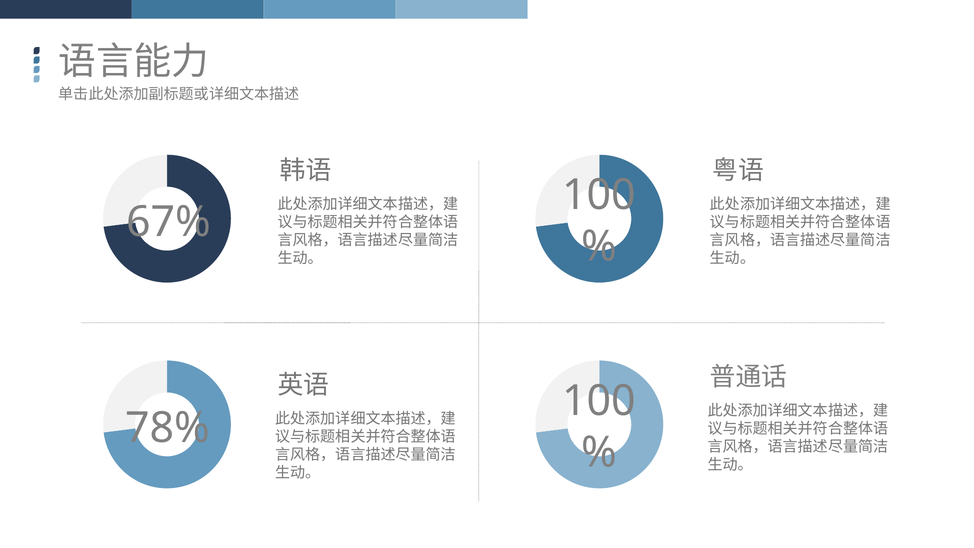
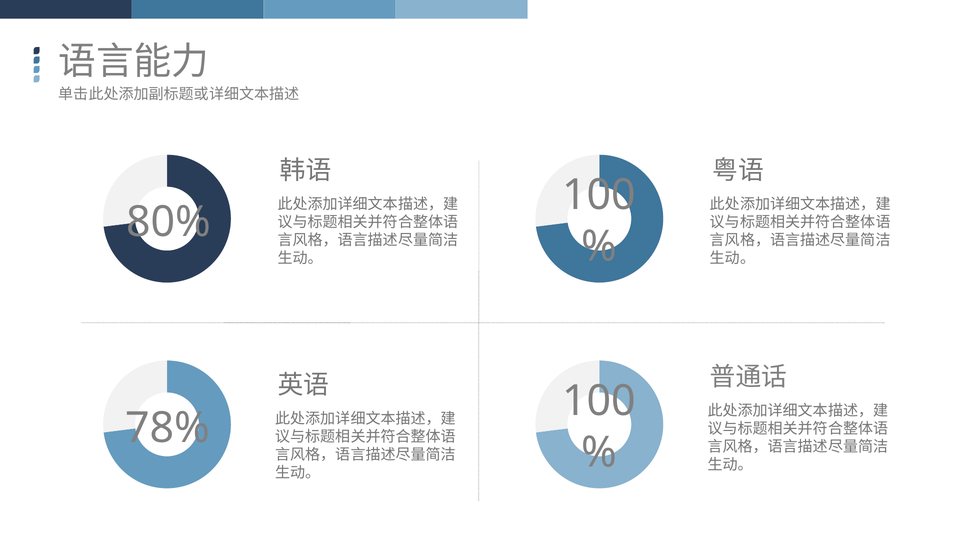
67%: 67% -> 80% (169, 222)
